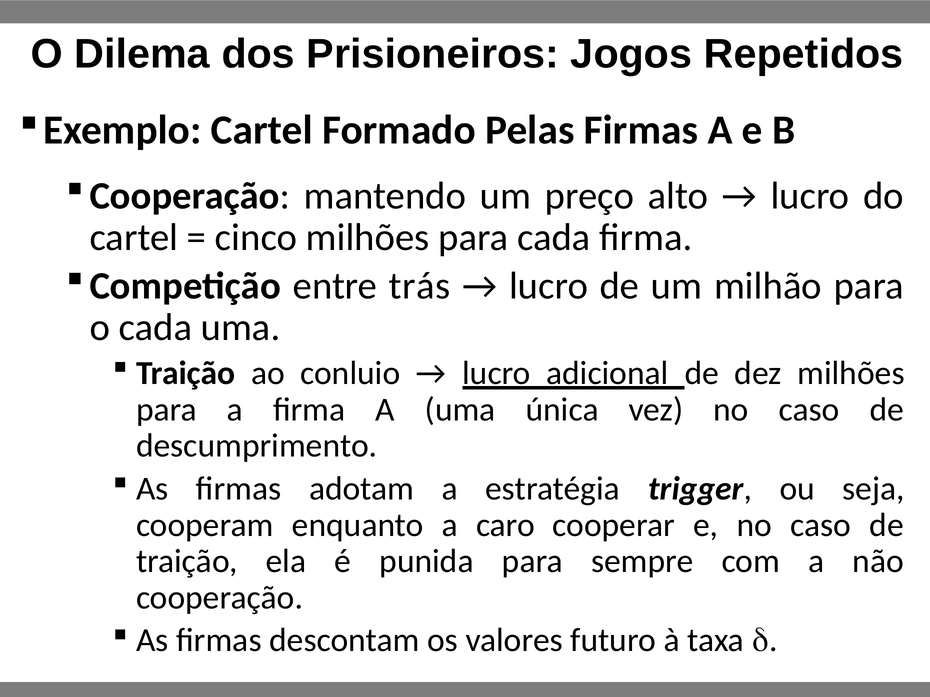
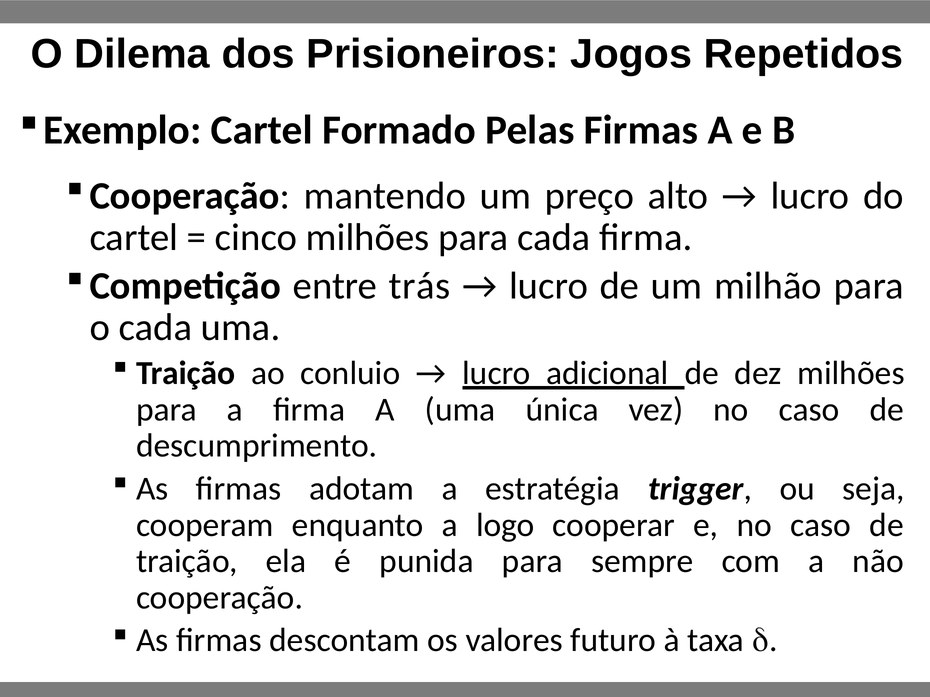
caro: caro -> logo (505, 525)
